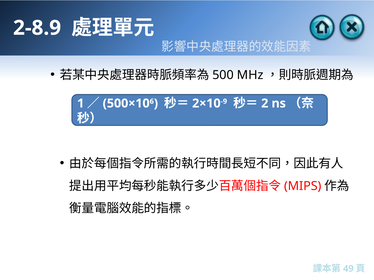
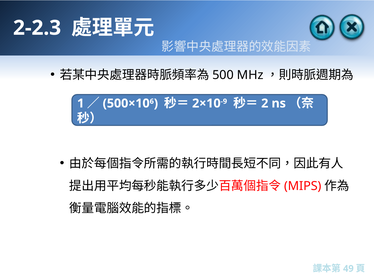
2-8.9: 2-8.9 -> 2-2.3 (37, 28)
